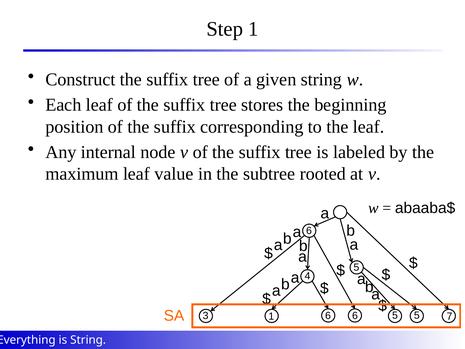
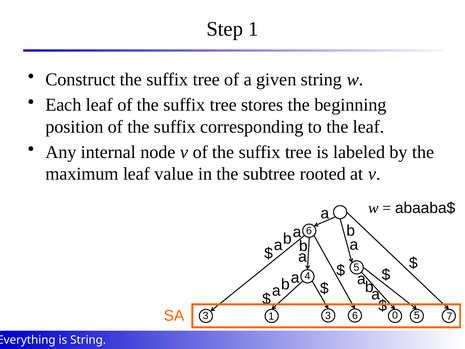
3 6: 6 -> 3 (328, 316)
1 5: 5 -> 0 (395, 315)
